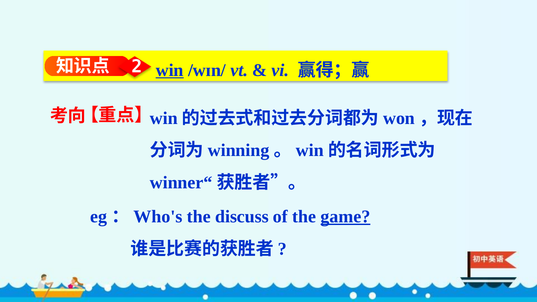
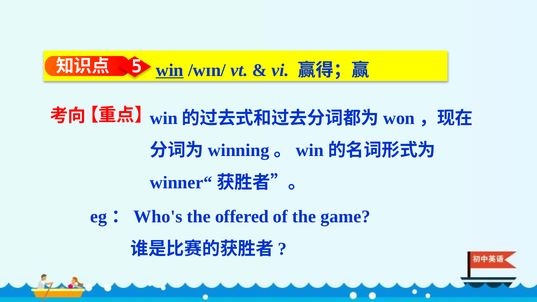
2: 2 -> 5 (137, 67)
discuss: discuss -> offered (242, 217)
game underline: present -> none (345, 217)
